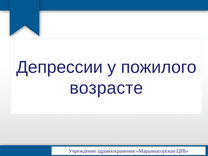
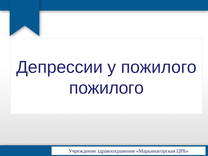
возрасте: возрасте -> пожилого (107, 88)
